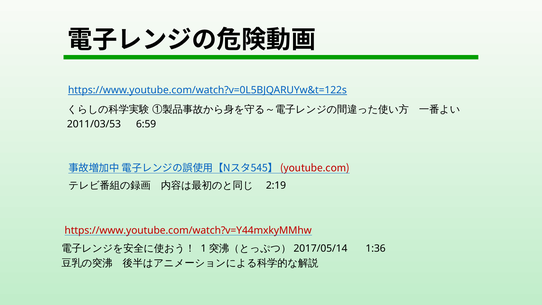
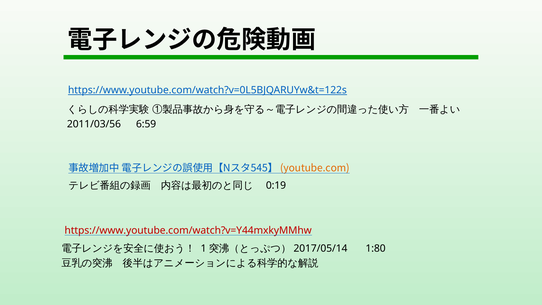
2011/03/53: 2011/03/53 -> 2011/03/56 (94, 124)
youtube.com colour: red -> orange (315, 168)
2:19: 2:19 -> 0:19 (276, 185)
1:36: 1:36 -> 1:80 (376, 248)
